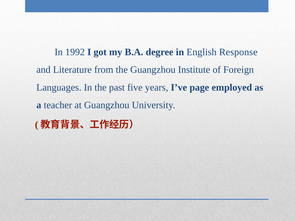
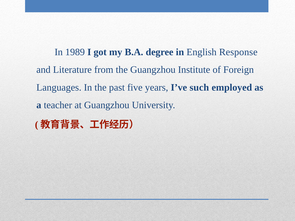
1992: 1992 -> 1989 (75, 52)
page: page -> such (199, 87)
